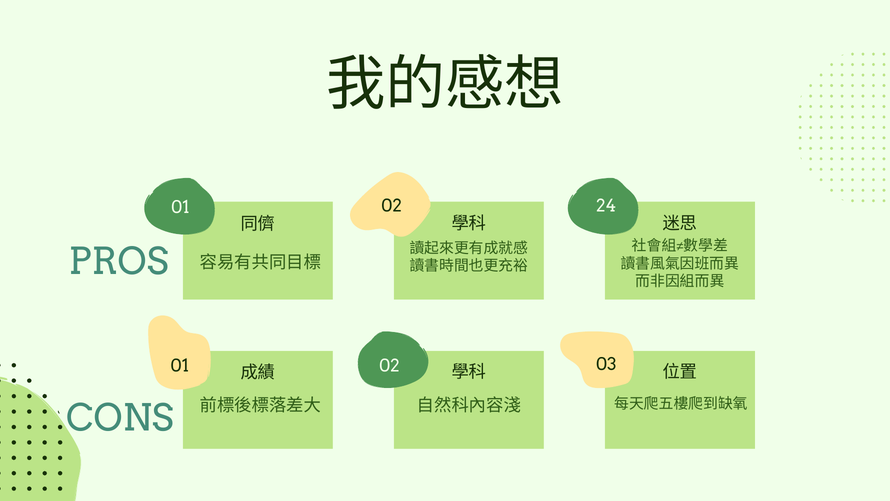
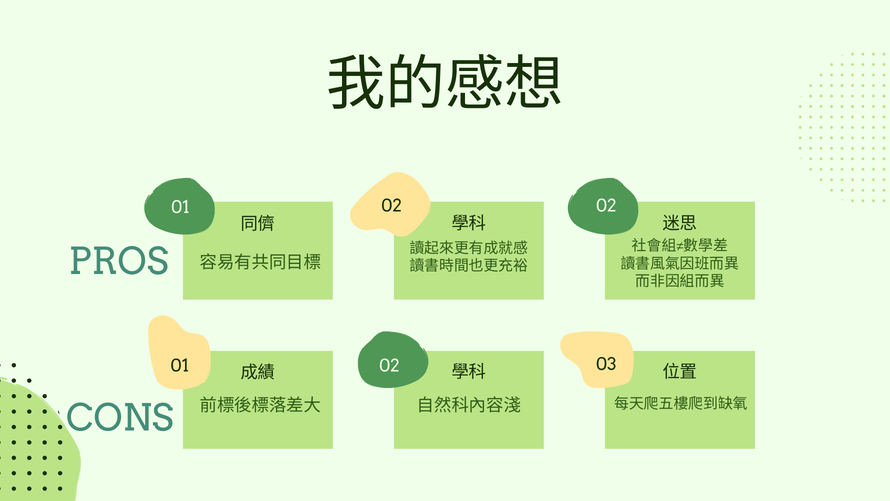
02 24: 24 -> 02 (606, 206)
